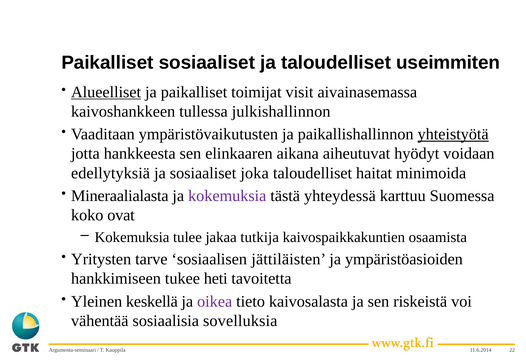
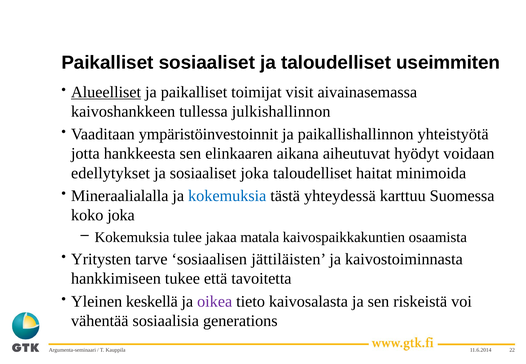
ympäristövaikutusten: ympäristövaikutusten -> ympäristöinvestoinnit (208, 134)
yhteistyötä underline: present -> none (453, 134)
edellytyksiä: edellytyksiä -> edellytykset (111, 173)
Mineraalialasta: Mineraalialasta -> Mineraalialalla (120, 196)
kokemuksia colour: purple -> blue (227, 196)
koko ovat: ovat -> joka (121, 215)
tutkija: tutkija -> matala (260, 237)
ympäristöasioiden: ympäristöasioiden -> kaivostoiminnasta (404, 259)
heti: heti -> että (216, 279)
sovelluksia: sovelluksia -> generations (240, 321)
